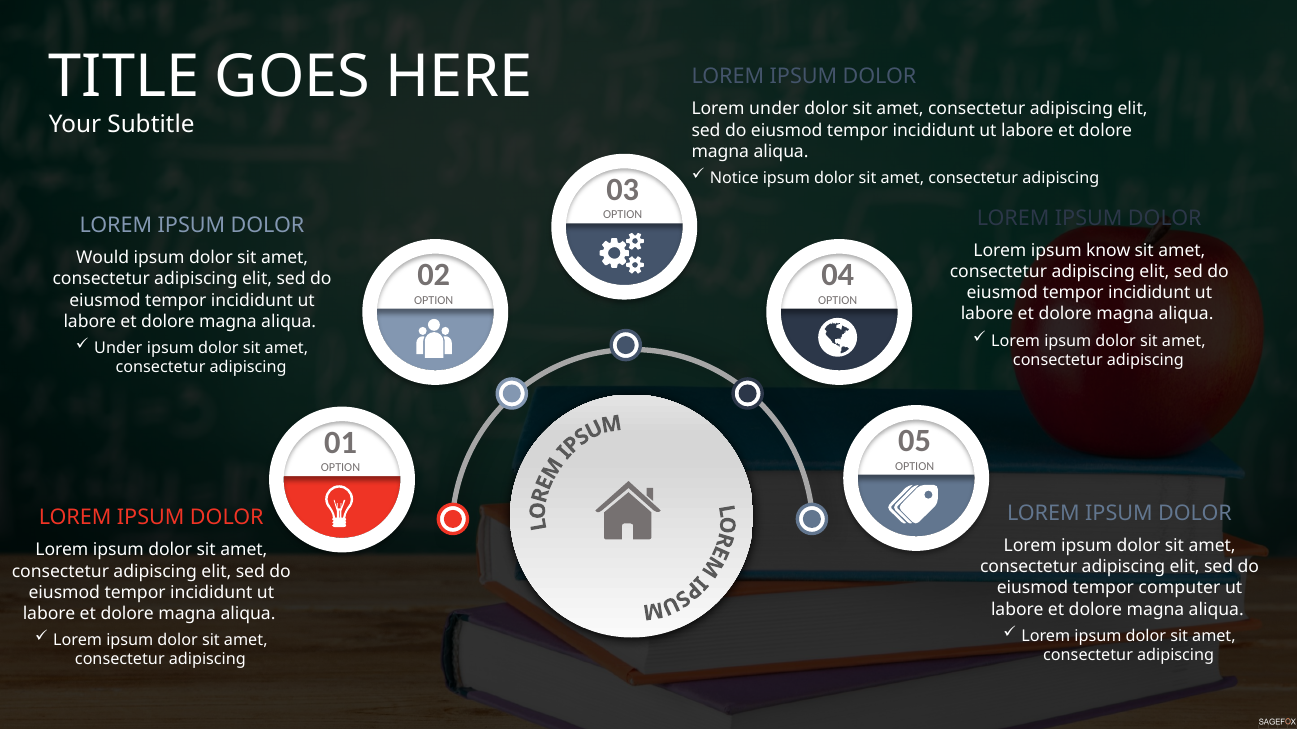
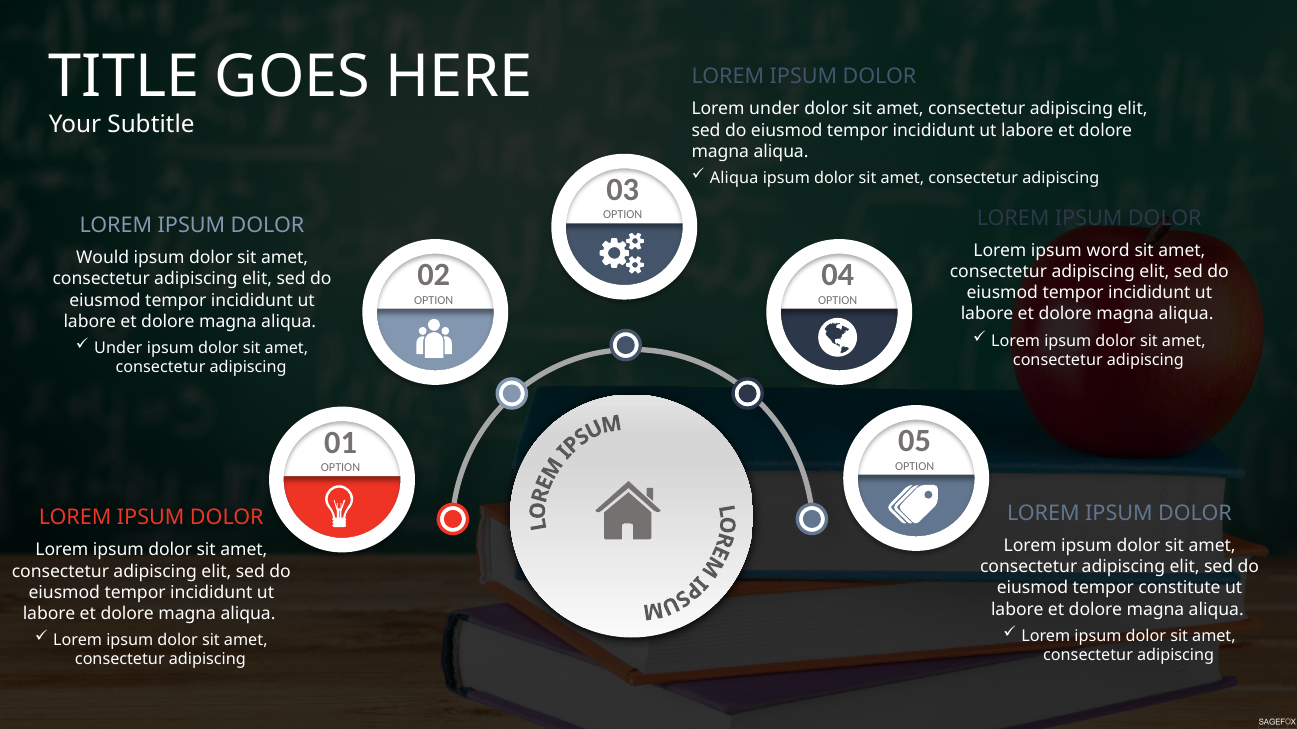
Notice: Notice -> Aliqua (734, 178)
know: know -> word (1108, 251)
computer: computer -> constitute (1180, 589)
